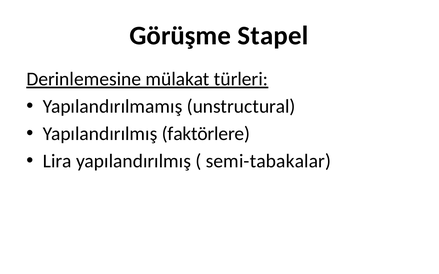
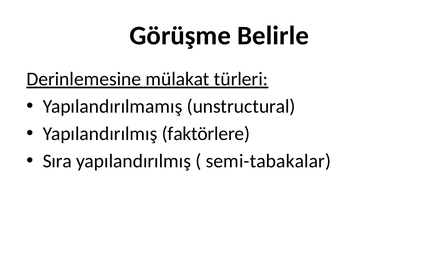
Stapel: Stapel -> Belirle (273, 36)
Lira: Lira -> Sıra (57, 161)
